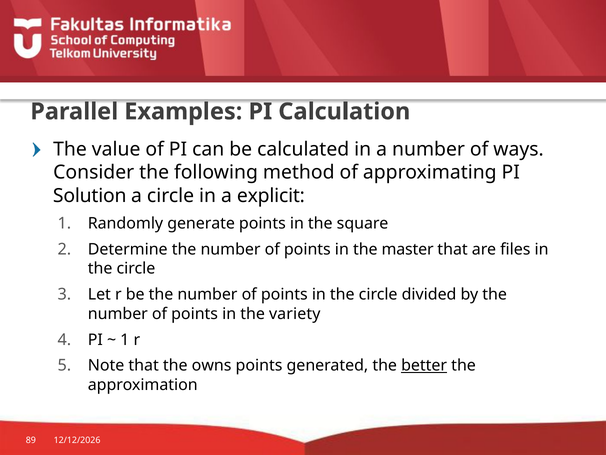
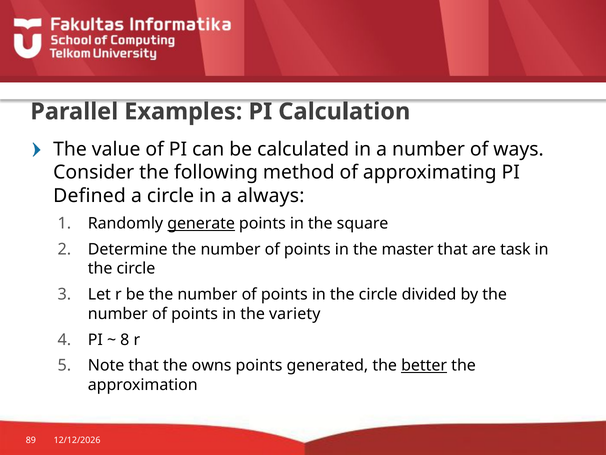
Solution: Solution -> Defined (90, 196)
explicit: explicit -> always (271, 196)
generate underline: none -> present (201, 223)
files: files -> task (515, 249)
1: 1 -> 8 (125, 339)
